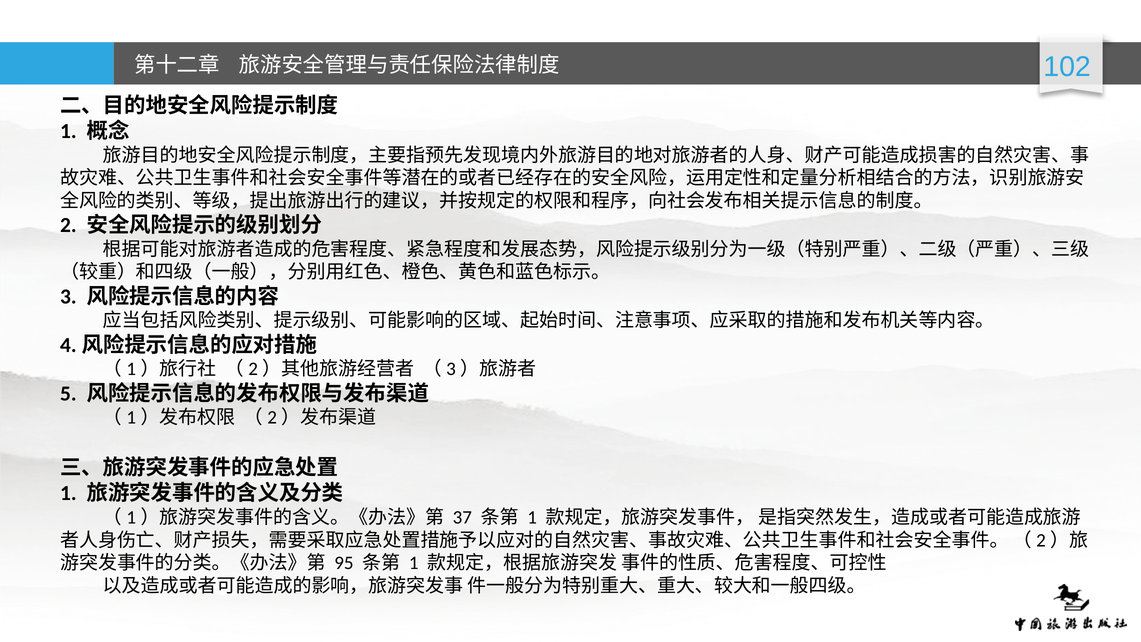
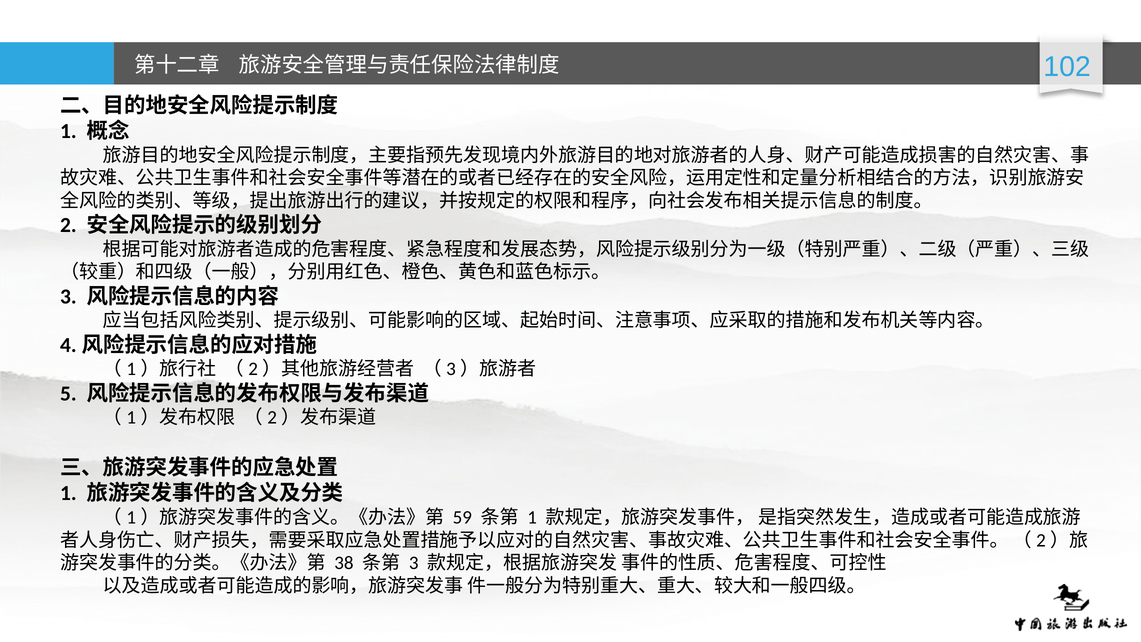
37: 37 -> 59 (462, 517)
95: 95 -> 38 (344, 563)
1: 1 -> 3 (414, 563)
